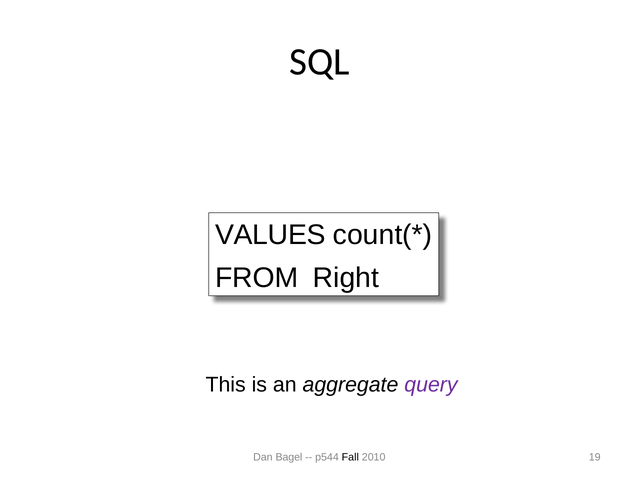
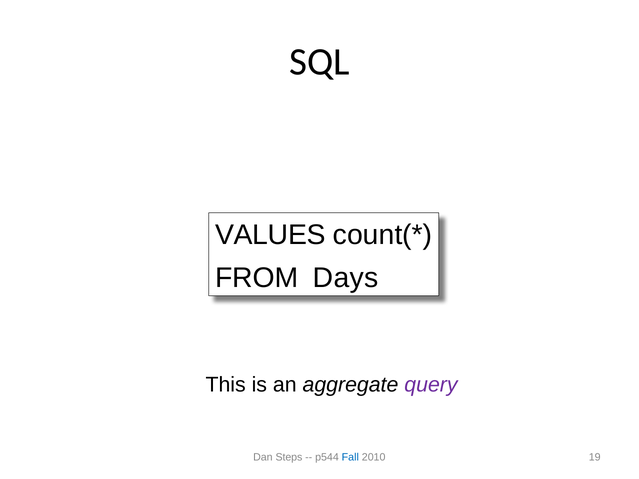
Right: Right -> Days (346, 278)
Bagel: Bagel -> Steps (289, 458)
Fall colour: black -> blue (350, 458)
